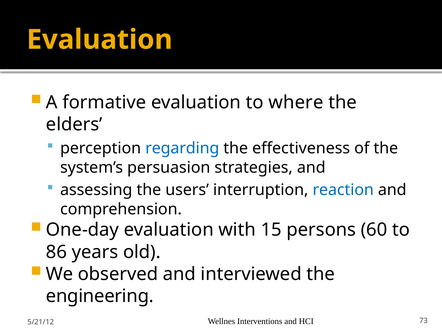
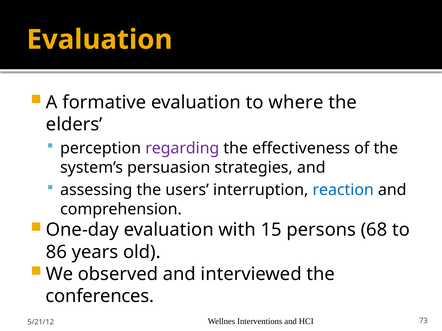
regarding colour: blue -> purple (182, 149)
60: 60 -> 68 (374, 230)
engineering: engineering -> conferences (100, 297)
